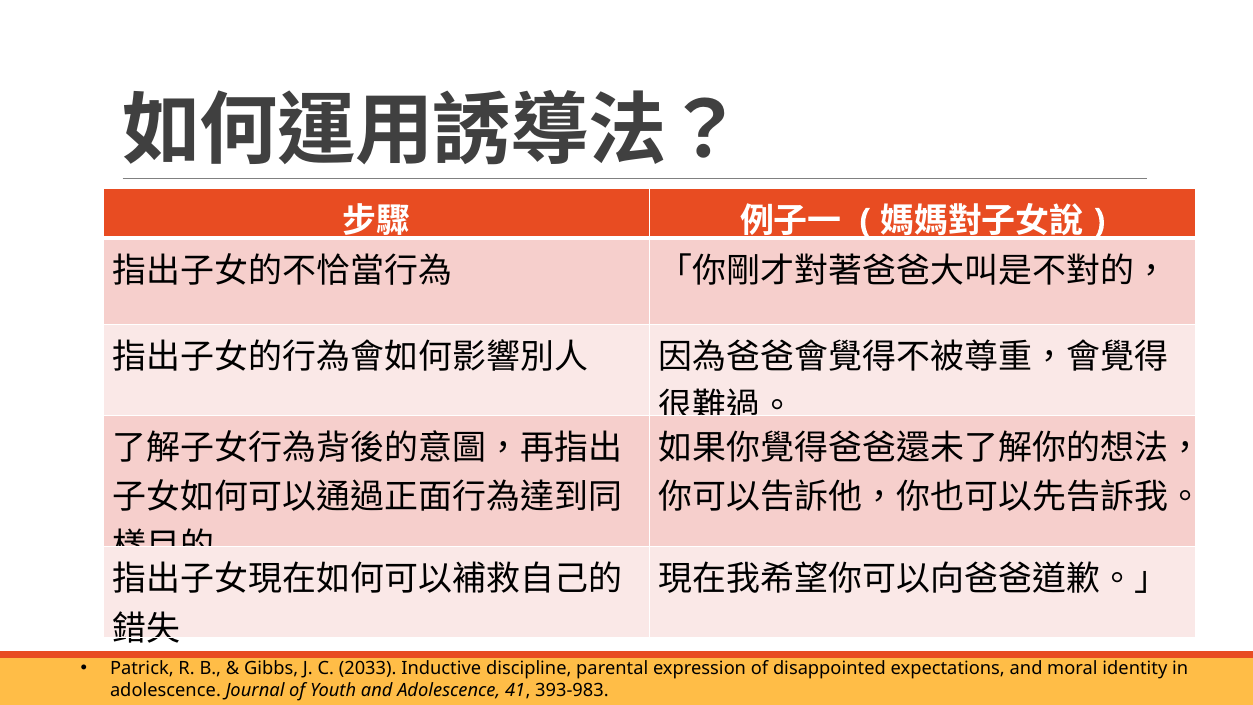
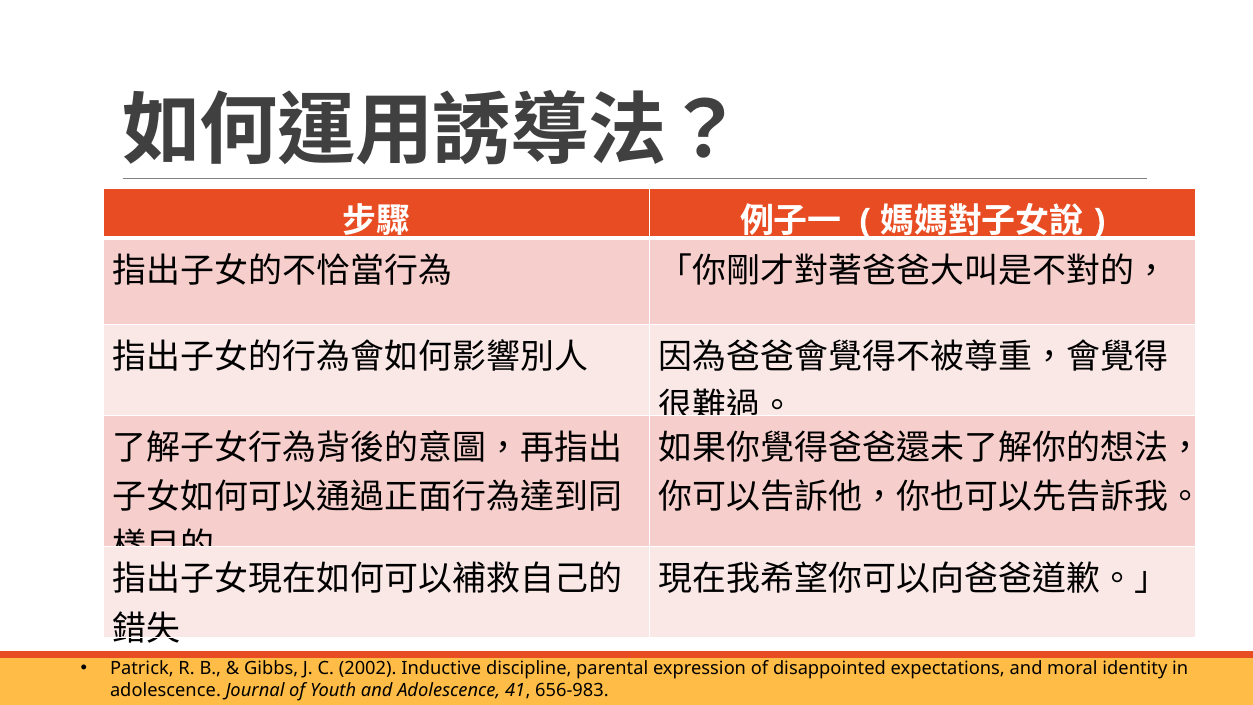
2033: 2033 -> 2002 (368, 668)
393-983: 393-983 -> 656-983 (572, 690)
